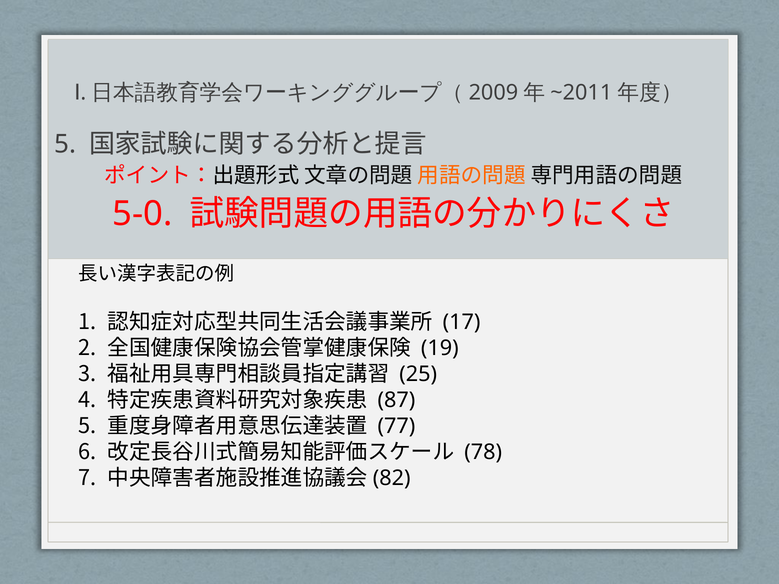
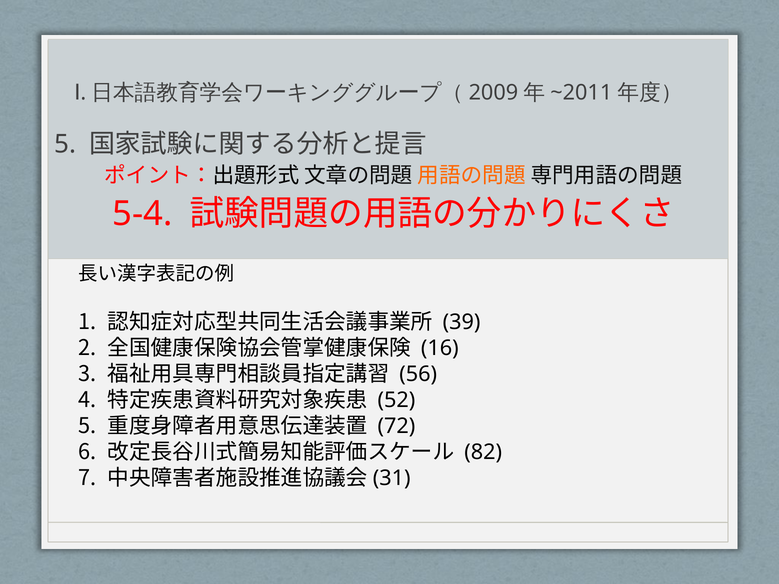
5-0: 5-0 -> 5-4 (142, 214)
17: 17 -> 39 (462, 322)
19: 19 -> 16 (440, 348)
25: 25 -> 56 (418, 374)
87: 87 -> 52 (396, 400)
77: 77 -> 72 (396, 426)
78: 78 -> 82 (483, 452)
82: 82 -> 31 (392, 478)
